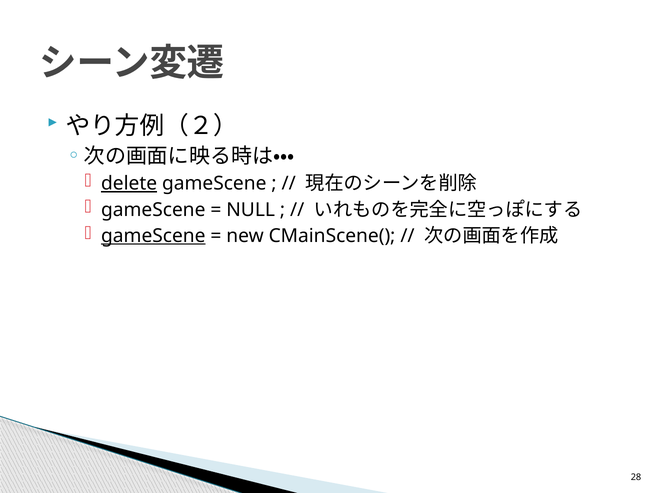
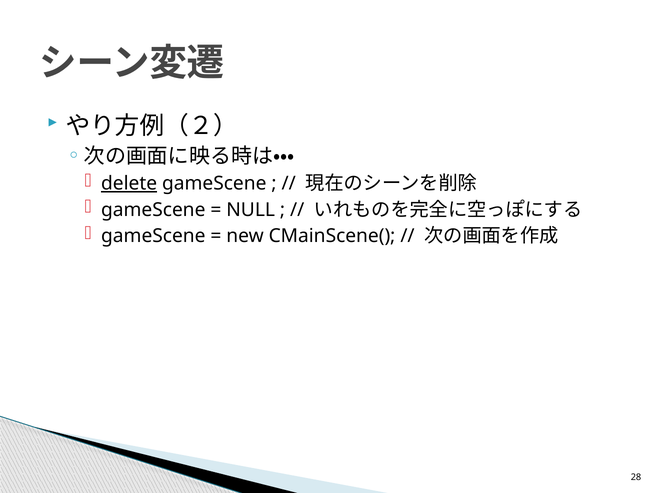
gameScene underline: present -> none (153, 236)
